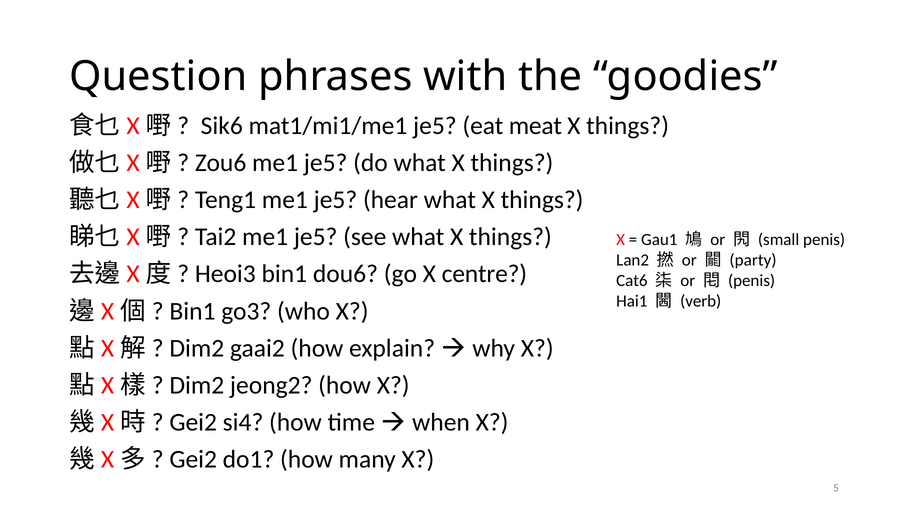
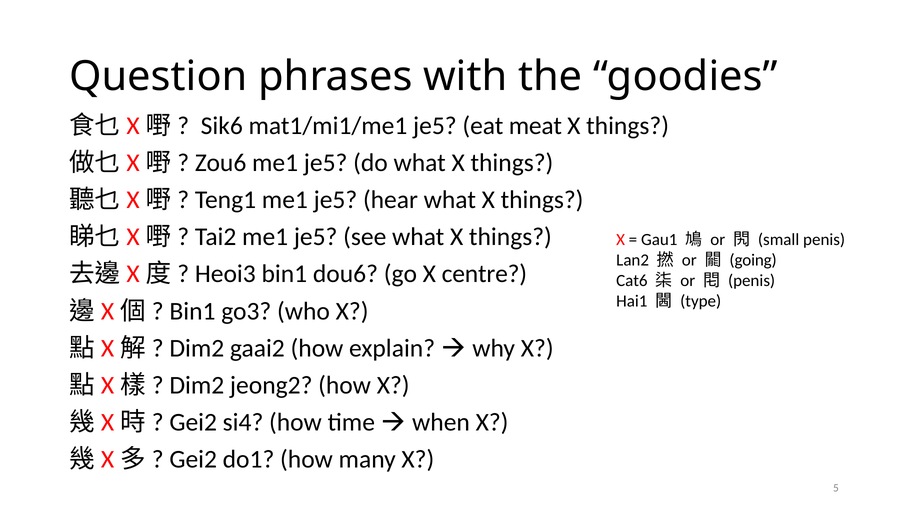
party: party -> going (753, 260)
verb: verb -> type (701, 301)
